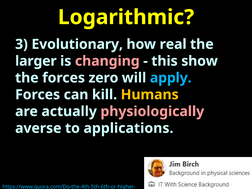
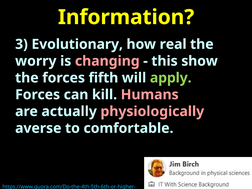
Logarithmic: Logarithmic -> Information (126, 17)
larger: larger -> worry (36, 61)
zero: zero -> fifth (103, 78)
apply colour: light blue -> light green (171, 78)
Humans colour: yellow -> pink (150, 95)
applications: applications -> comfortable (128, 128)
